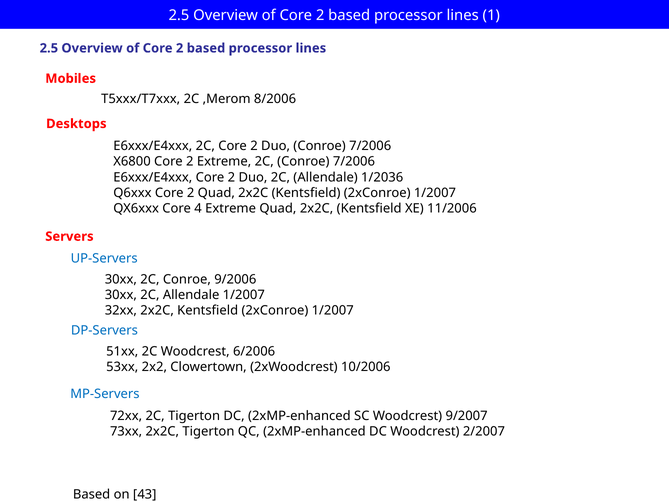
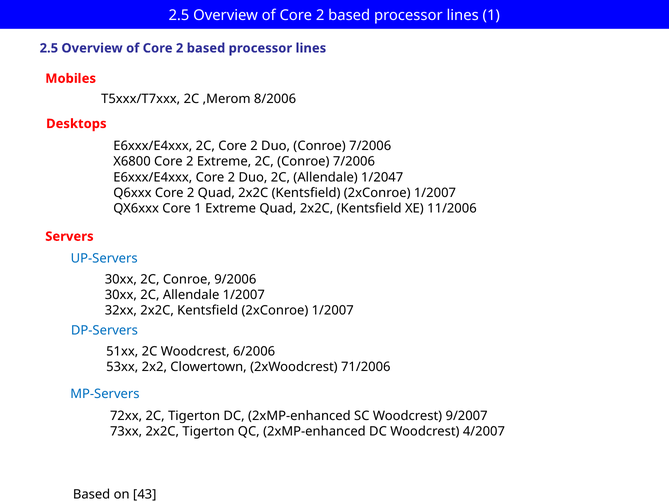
1/2036: 1/2036 -> 1/2047 (382, 177)
Core 4: 4 -> 1 (198, 208)
10/2006: 10/2006 -> 71/2006 (366, 367)
2/2007: 2/2007 -> 4/2007 (484, 431)
